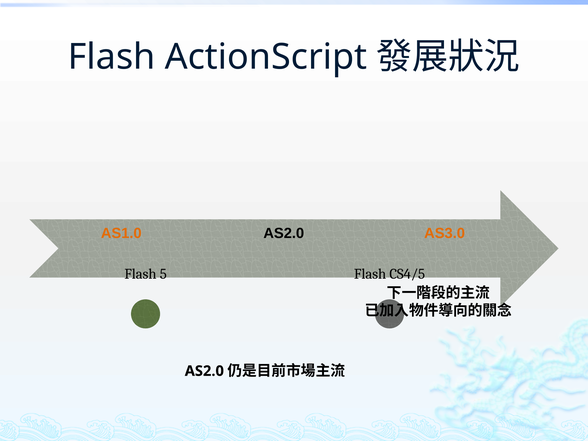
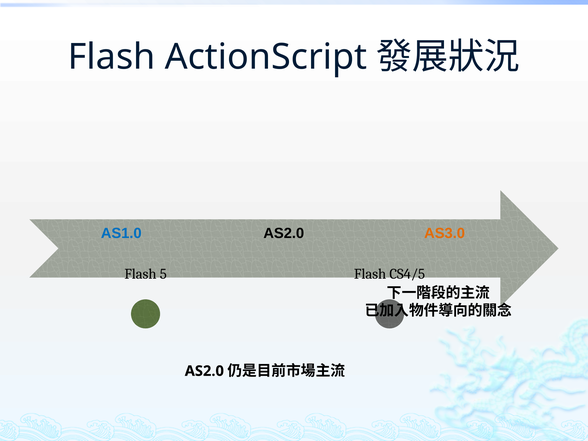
AS1.0 colour: orange -> blue (121, 233)
